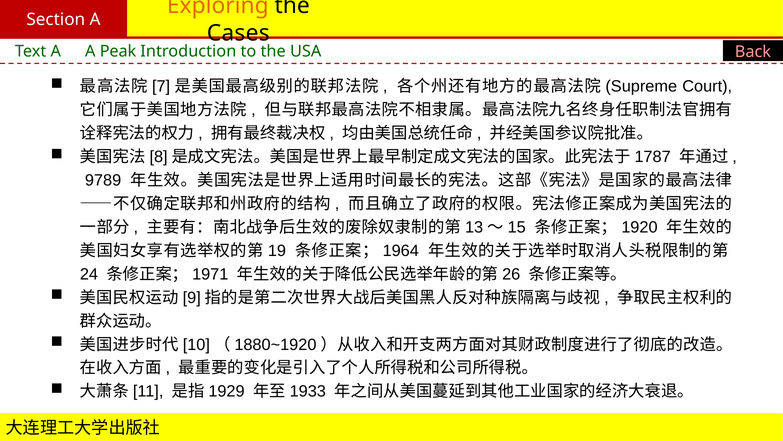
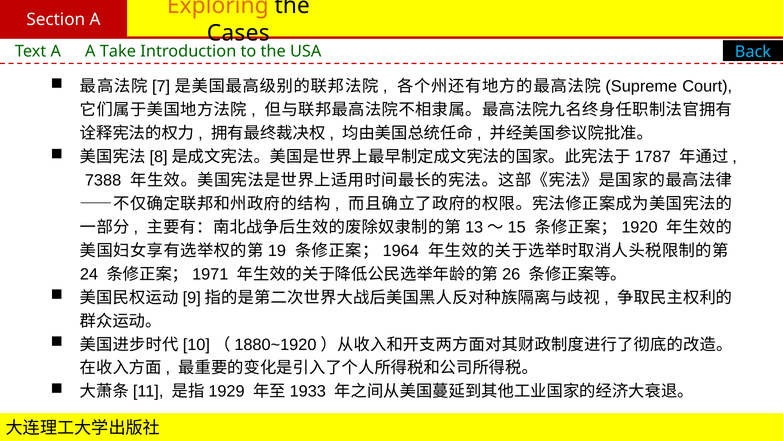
Peak: Peak -> Take (118, 51)
Back colour: pink -> light blue (753, 52)
9789: 9789 -> 7388 (103, 180)
